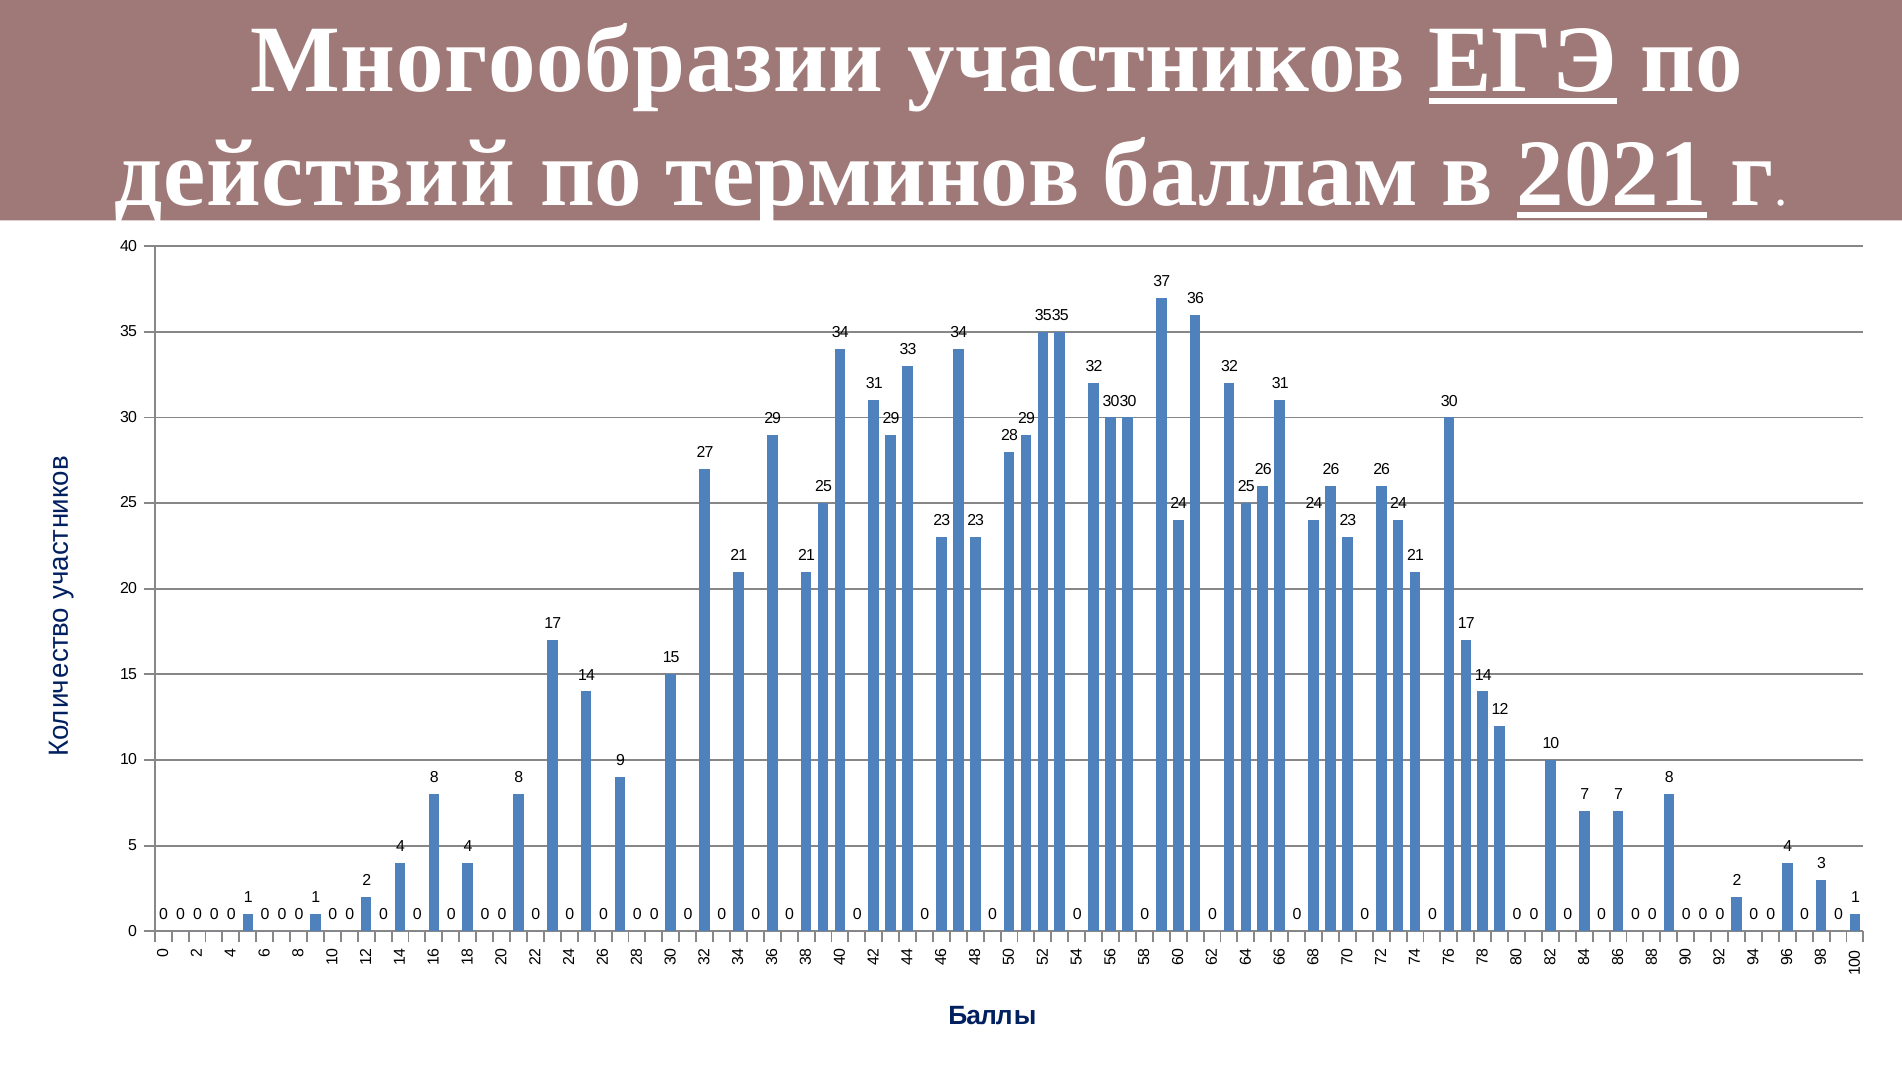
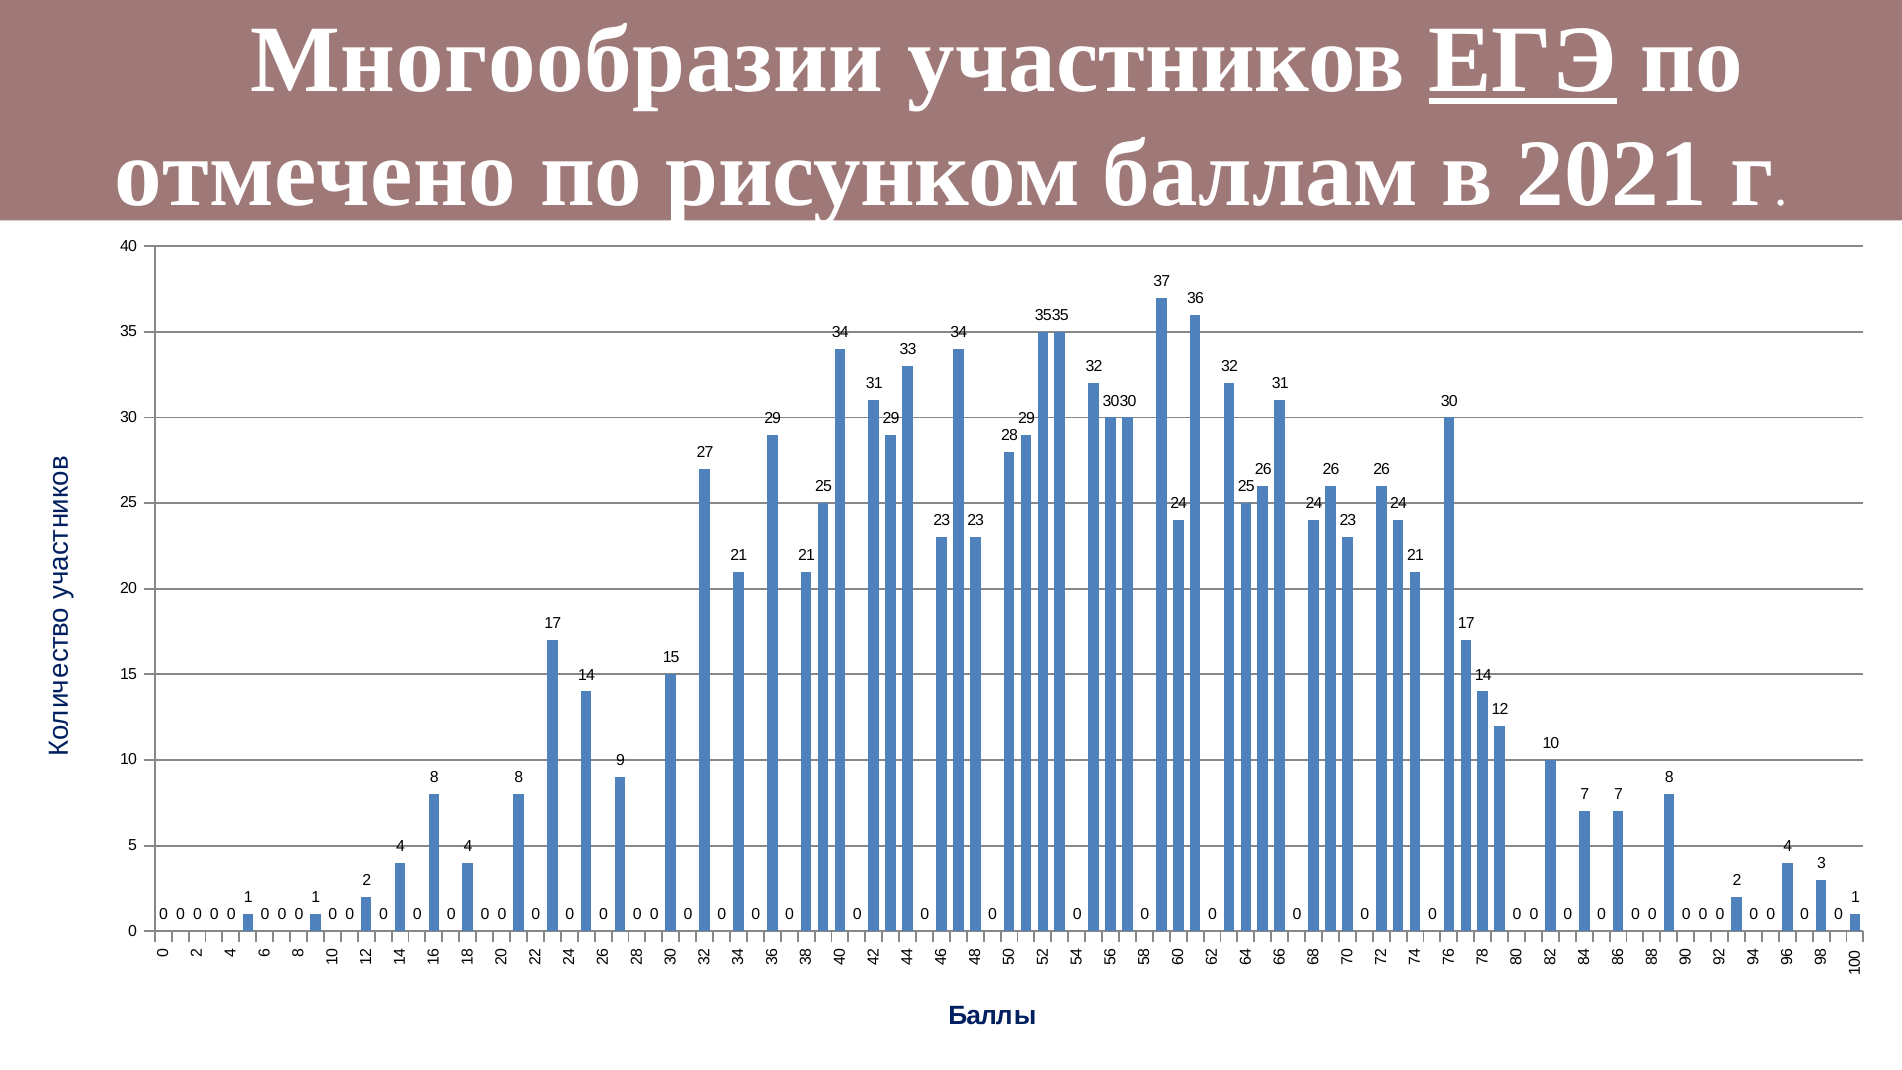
действий: действий -> отмечено (315, 174)
терминов: терминов -> рисунком (873, 174)
2021 underline: present -> none (1612, 174)
